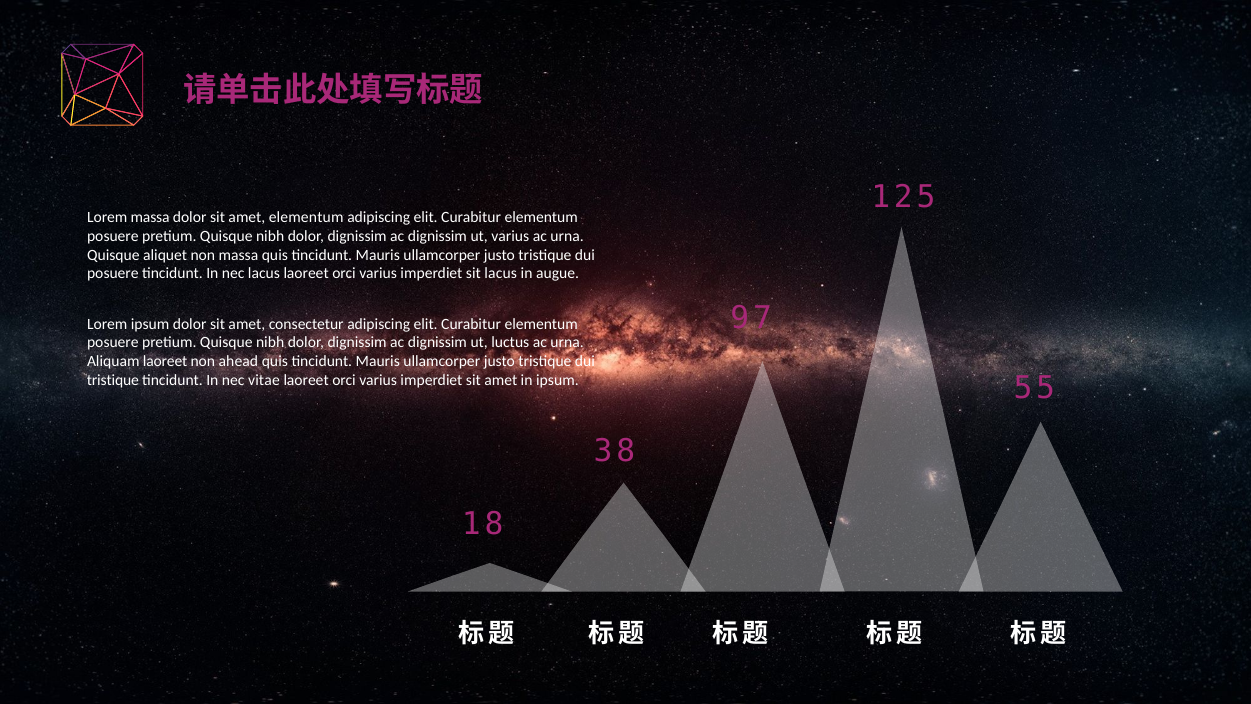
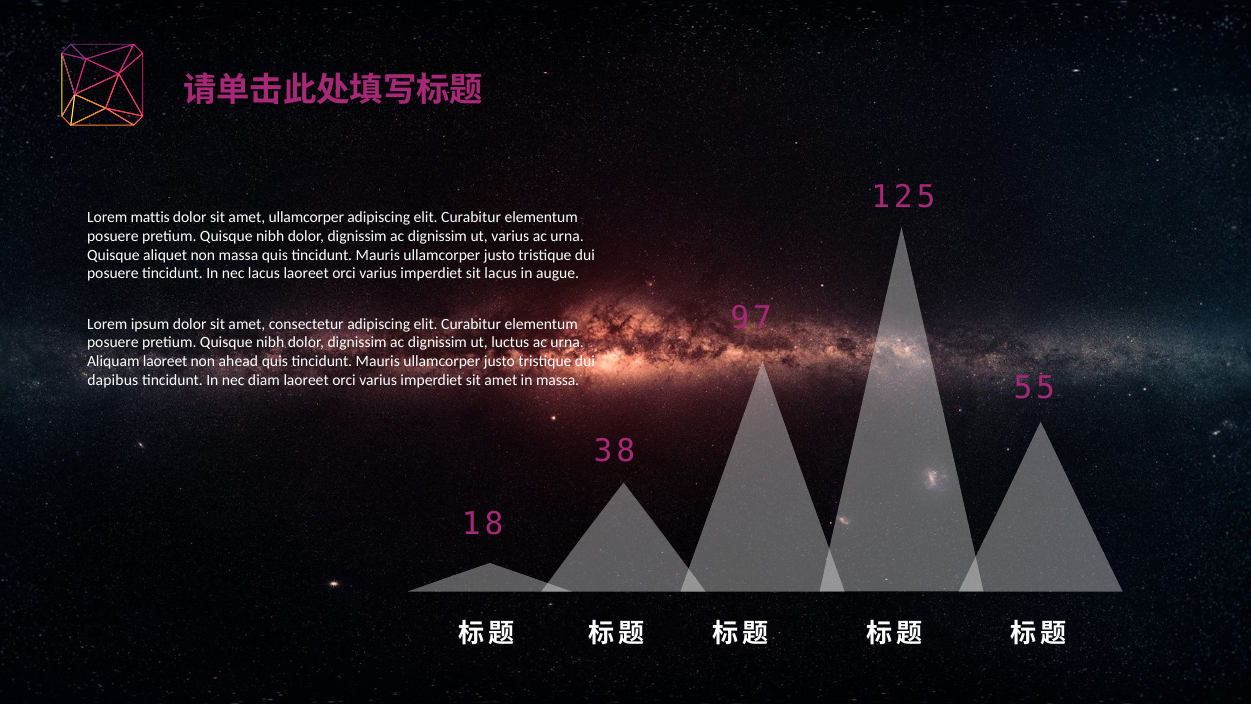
Lorem massa: massa -> mattis (150, 217)
amet elementum: elementum -> ullamcorper (306, 217)
tristique: tristique -> dapibus (113, 380)
vitae: vitae -> diam (264, 380)
in ipsum: ipsum -> massa (558, 380)
